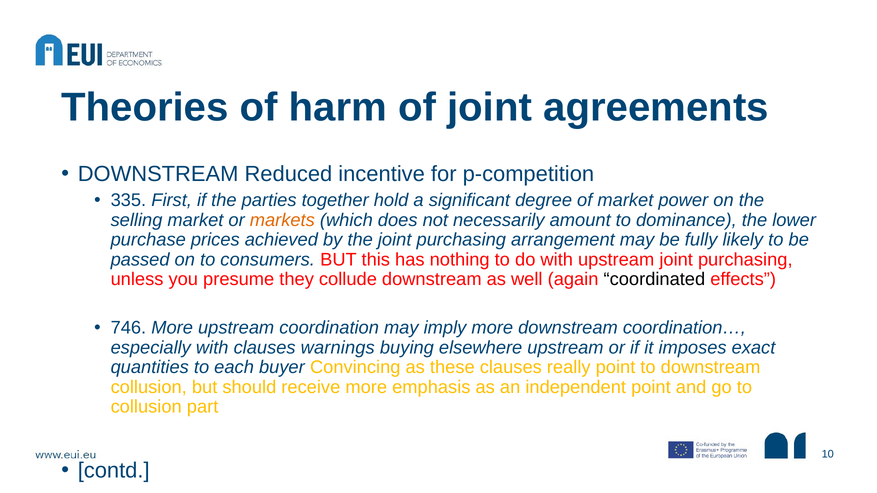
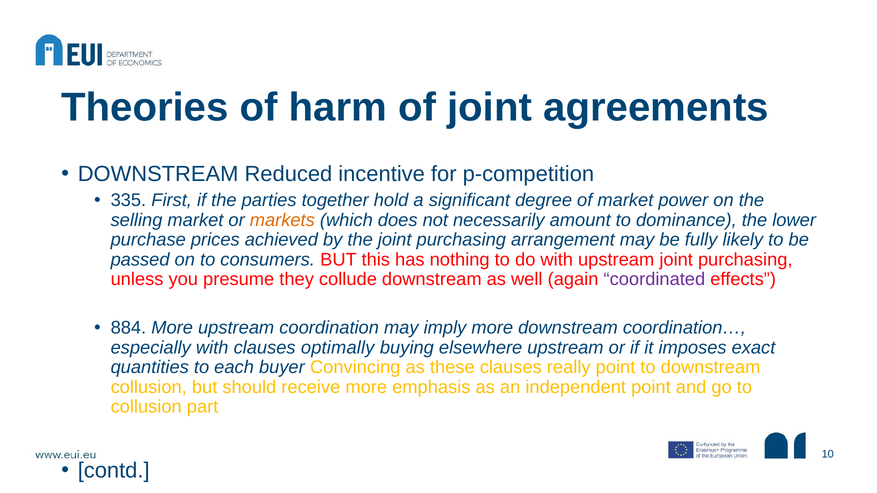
coordinated colour: black -> purple (654, 280)
746: 746 -> 884 (128, 328)
warnings: warnings -> optimally (338, 348)
